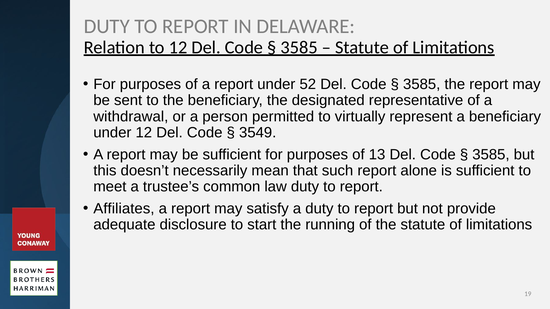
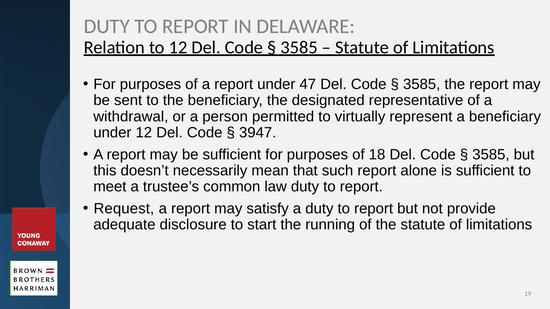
52: 52 -> 47 (308, 84)
3549: 3549 -> 3947 (258, 133)
13: 13 -> 18 (377, 155)
Affiliates: Affiliates -> Request (124, 209)
